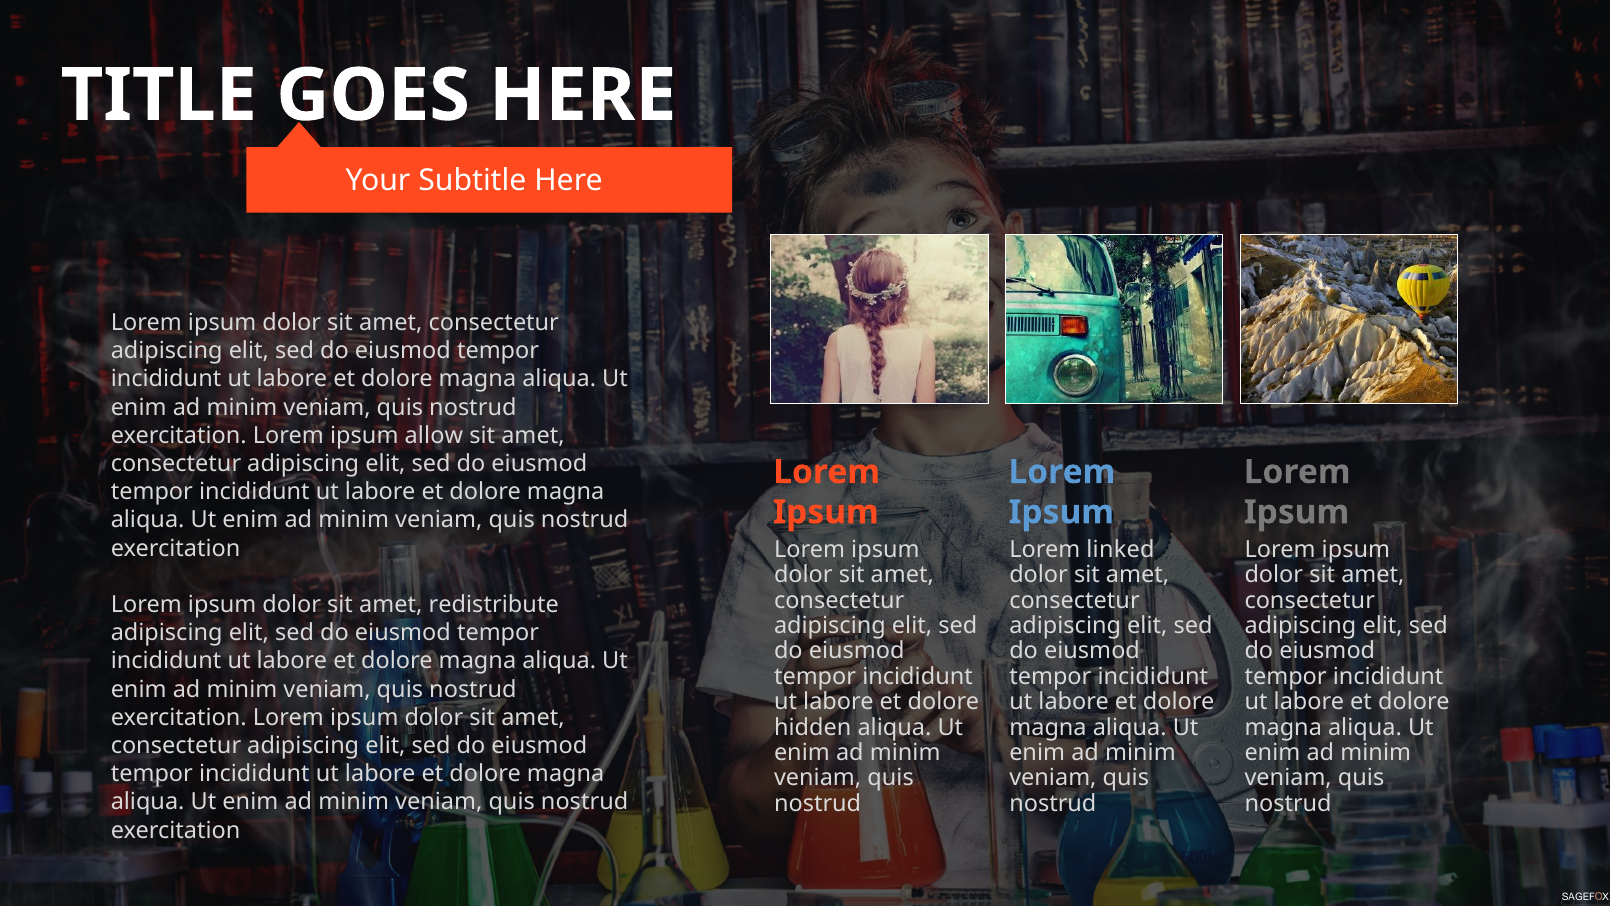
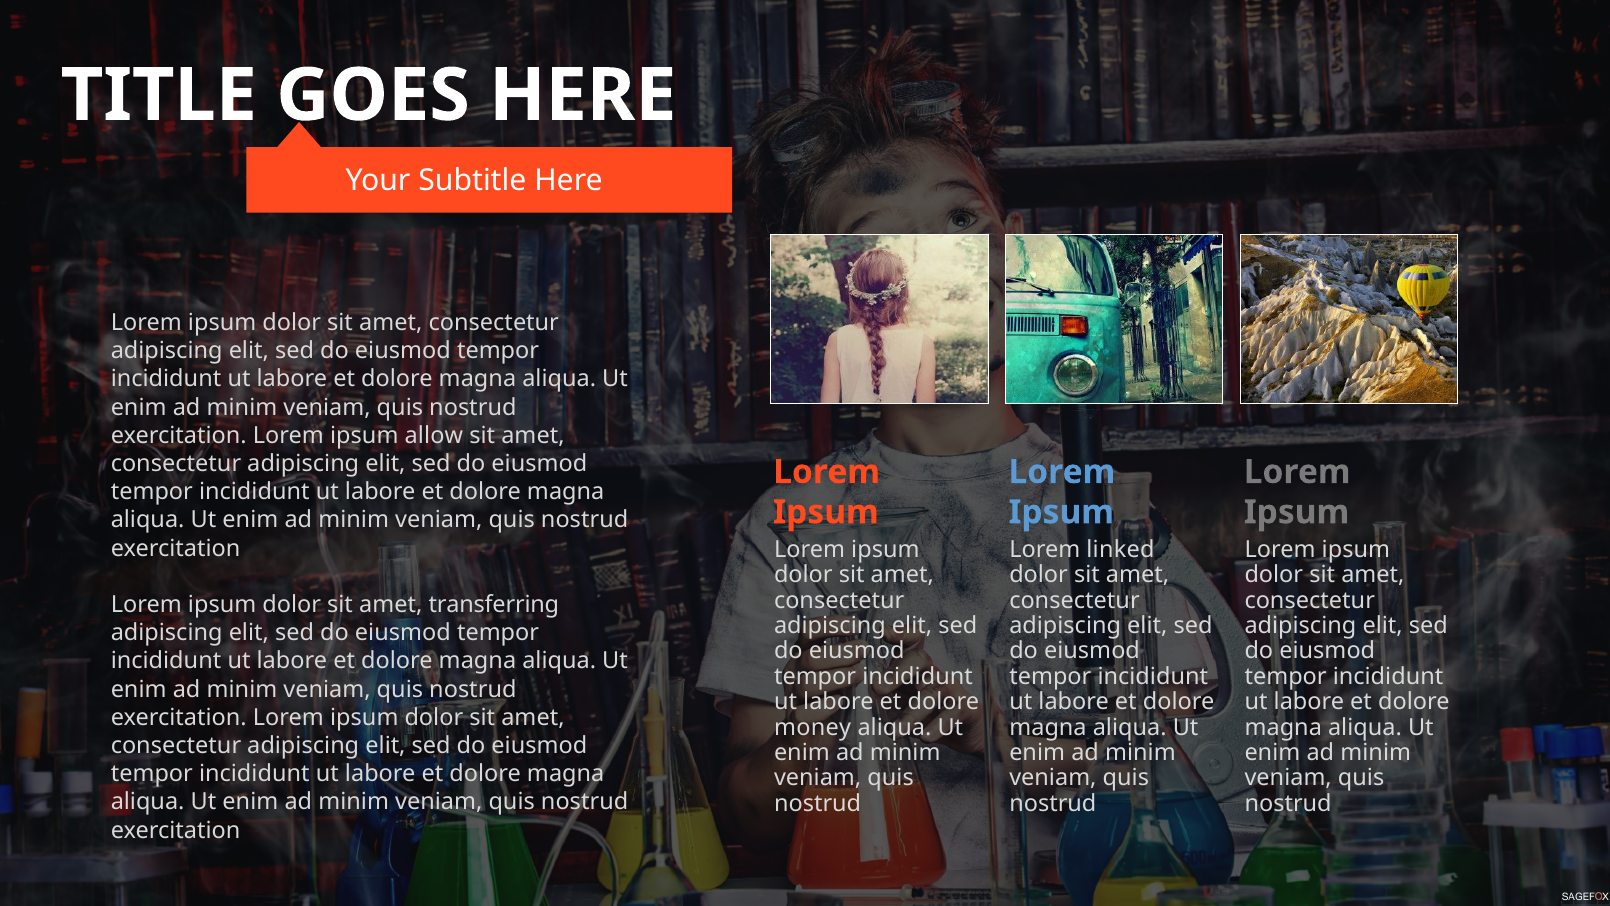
redistribute: redistribute -> transferring (494, 605)
hidden: hidden -> money (813, 727)
